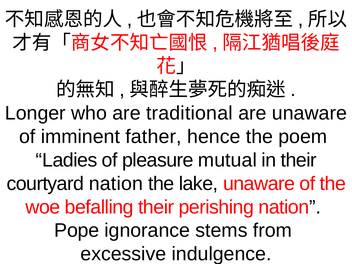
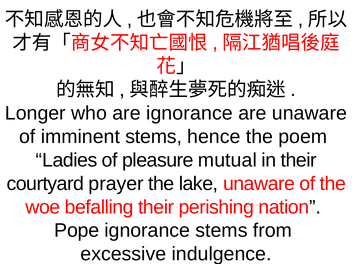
are traditional: traditional -> ignorance (189, 113)
imminent father: father -> stems (154, 137)
courtyard nation: nation -> prayer (116, 184)
